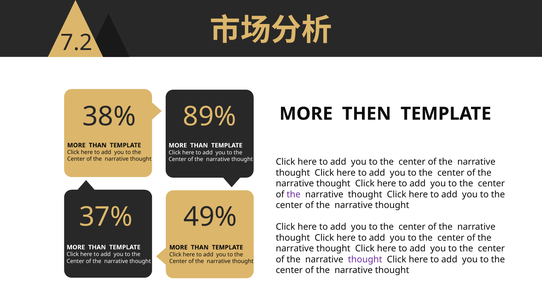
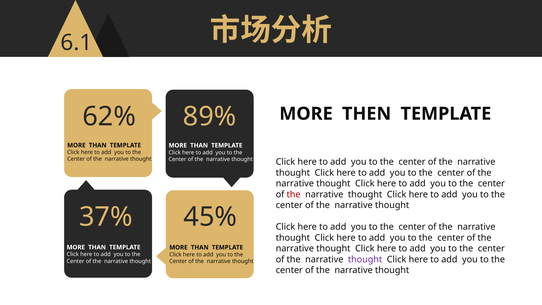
7.2: 7.2 -> 6.1 (77, 43)
38%: 38% -> 62% (109, 117)
the colour: purple -> red (294, 194)
49%: 49% -> 45% (210, 217)
